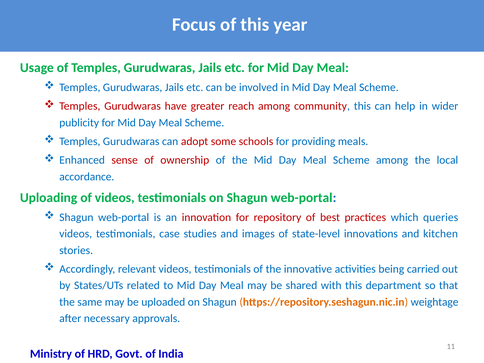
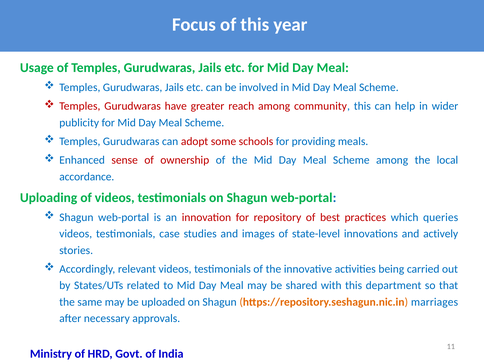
kitchen: kitchen -> actively (441, 234)
weightage: weightage -> marriages (435, 302)
